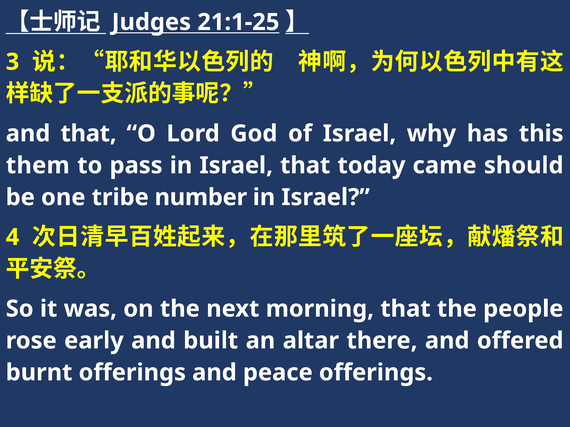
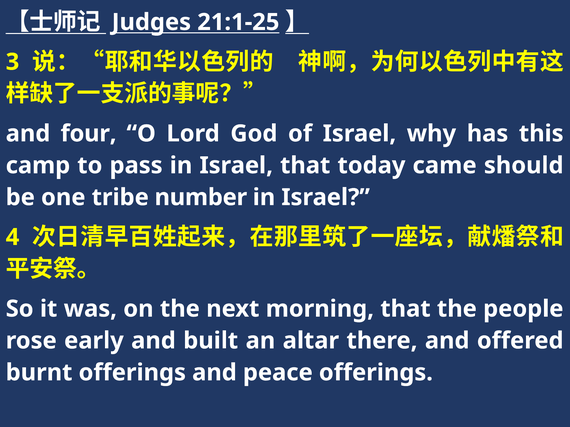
and that: that -> four (89, 134)
them: them -> camp (38, 166)
